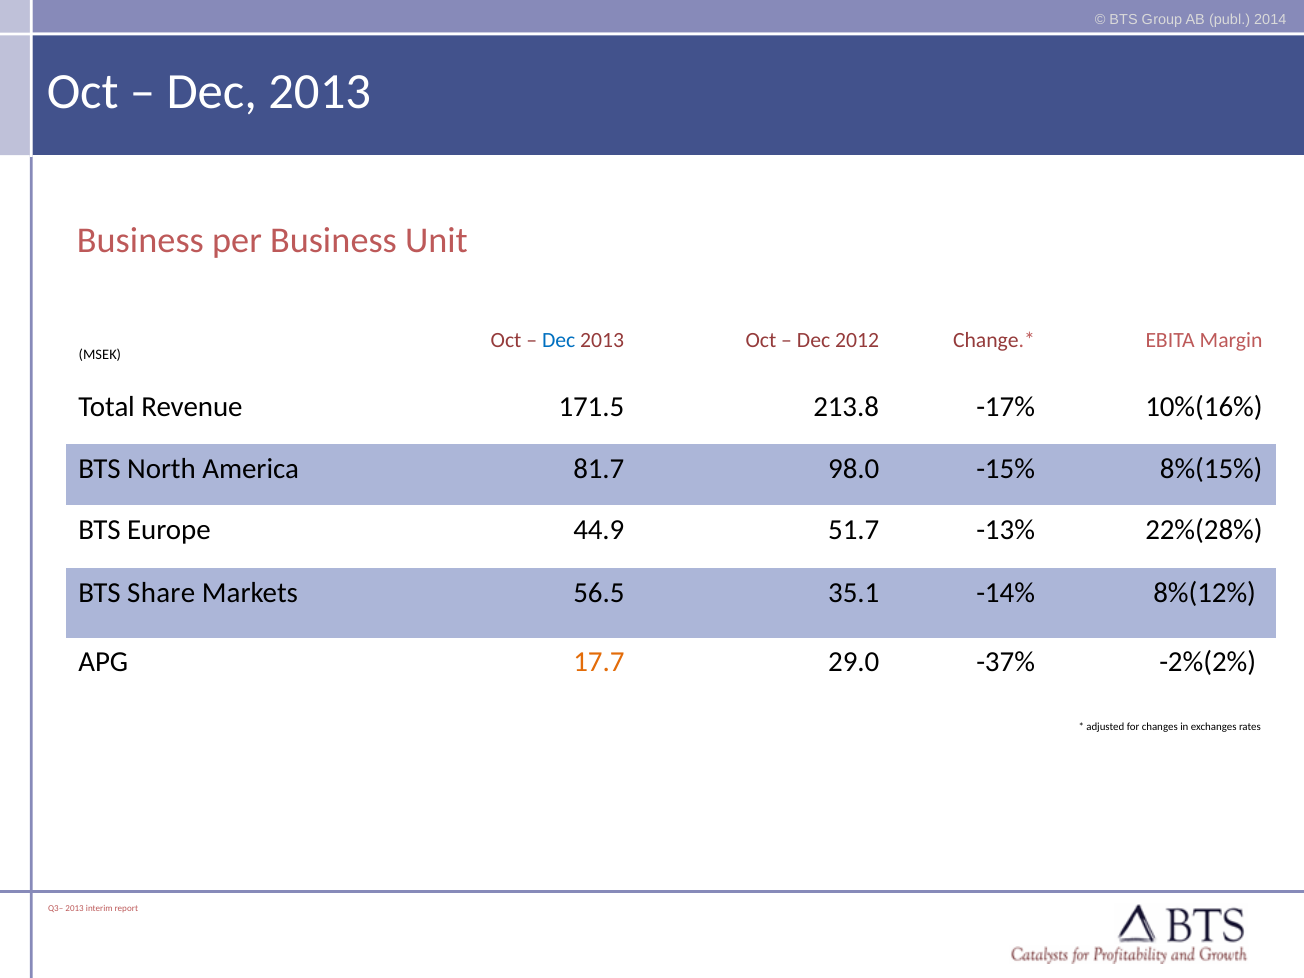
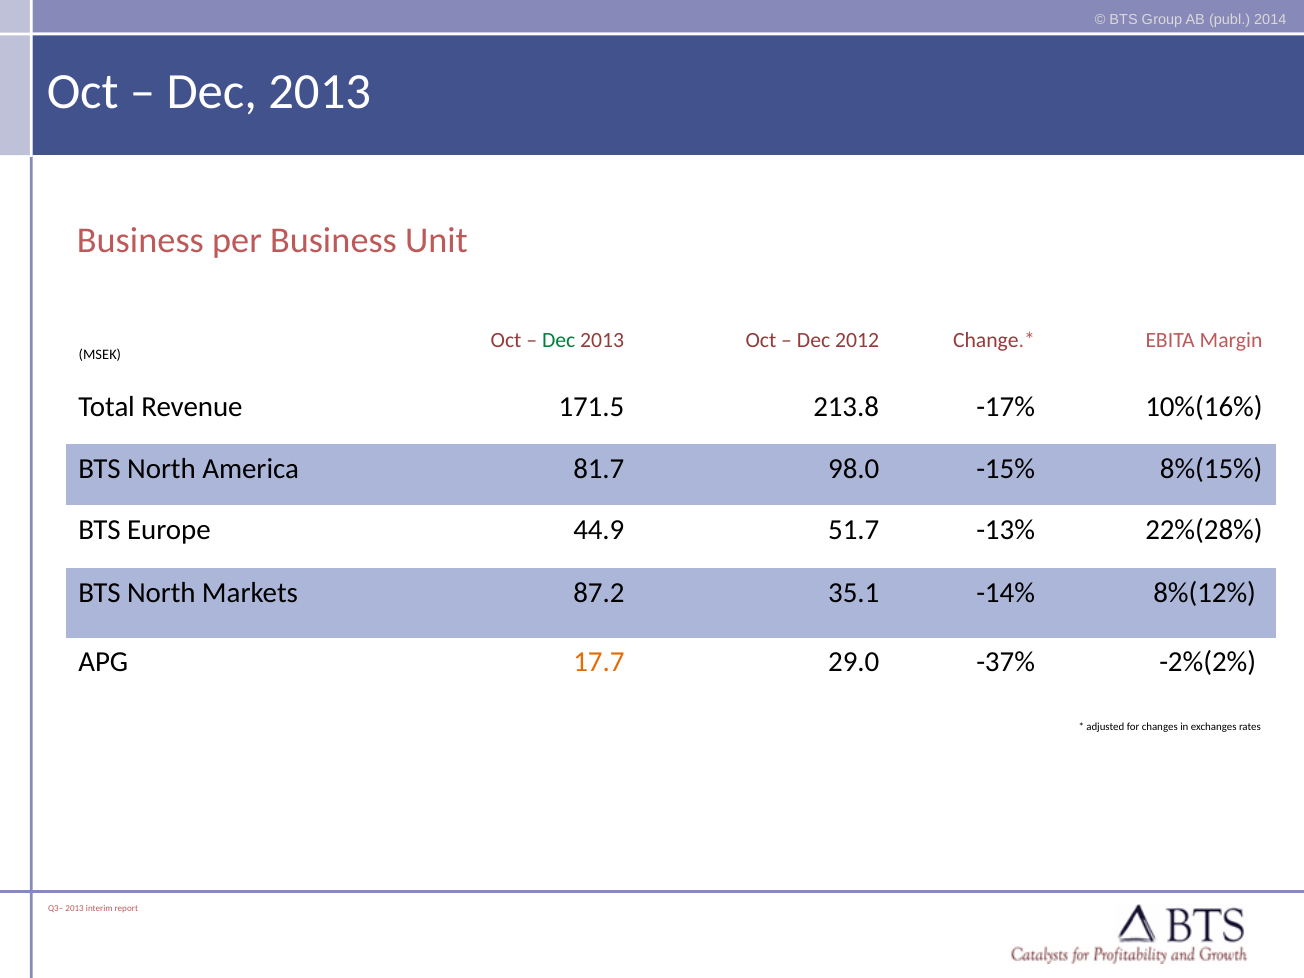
Dec colour: blue -> green (559, 340)
Share: Share -> North (161, 592)
56.5: 56.5 -> 87.2 (599, 592)
